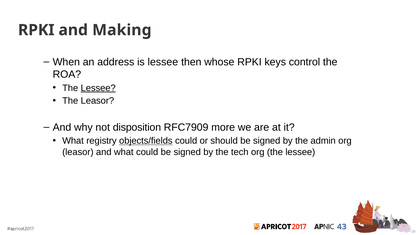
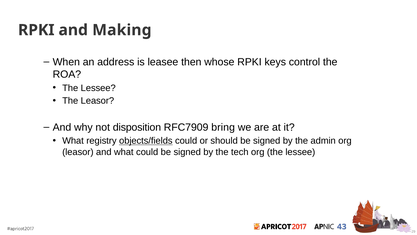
is lessee: lessee -> leasee (163, 62)
Lessee underline: present -> none (98, 88)
more: more -> bring (223, 127)
